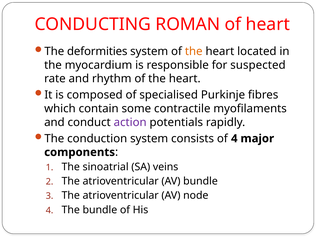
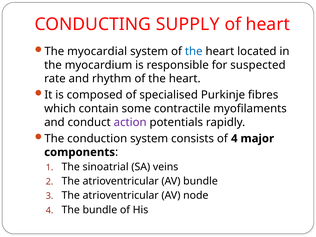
ROMAN: ROMAN -> SUPPLY (188, 24)
deformities: deformities -> myocardial (97, 51)
the colour: orange -> blue (194, 51)
